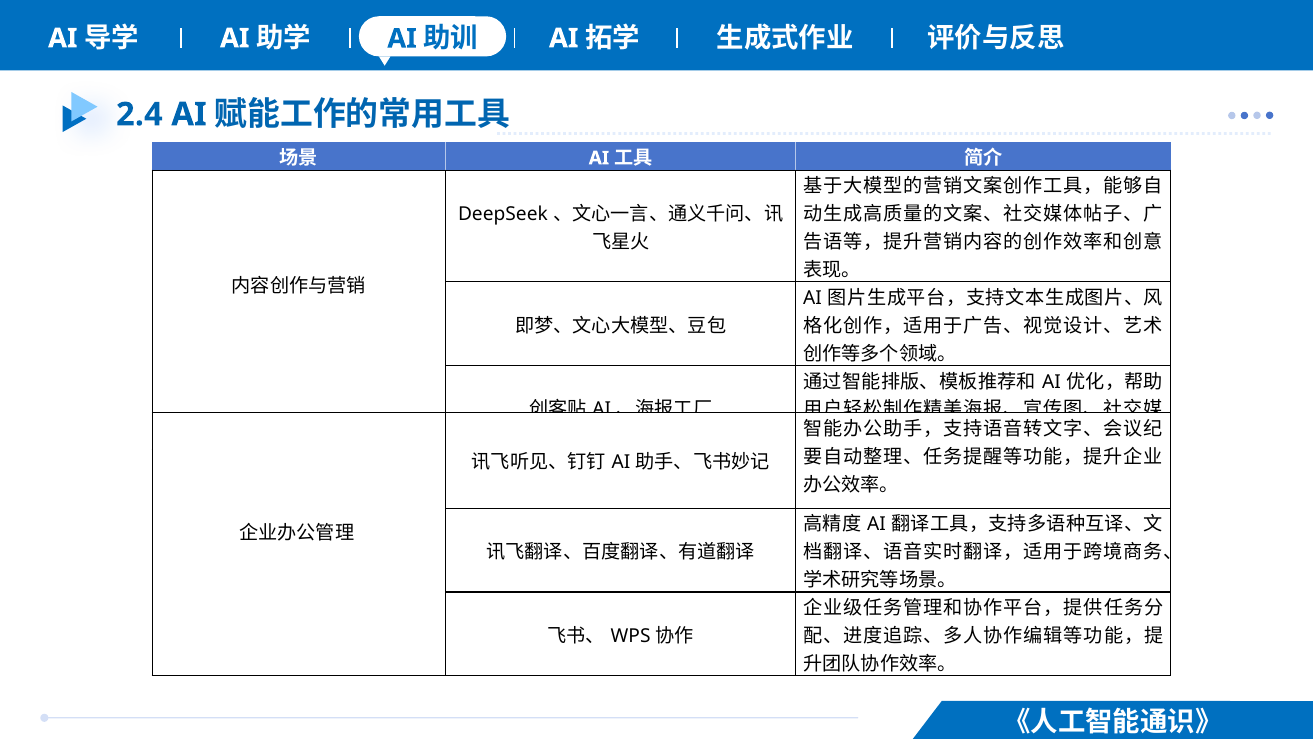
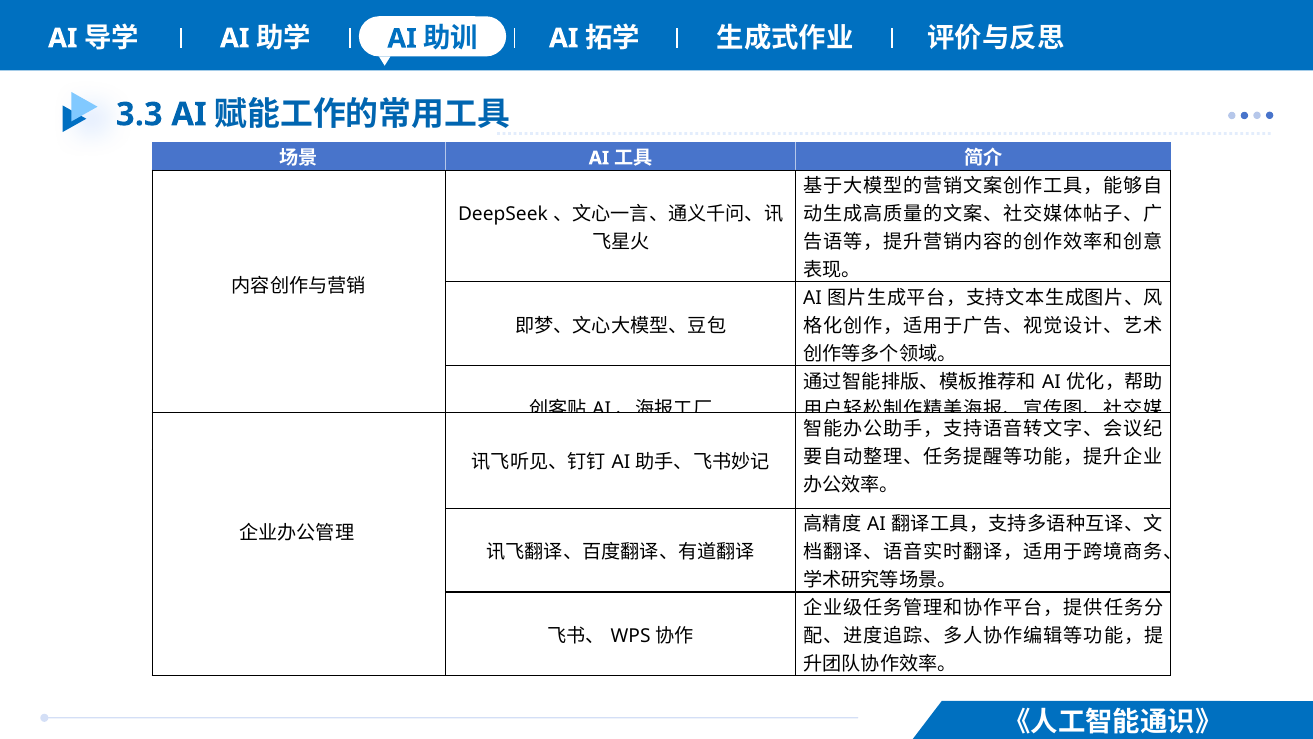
2.4: 2.4 -> 3.3 (139, 114)
